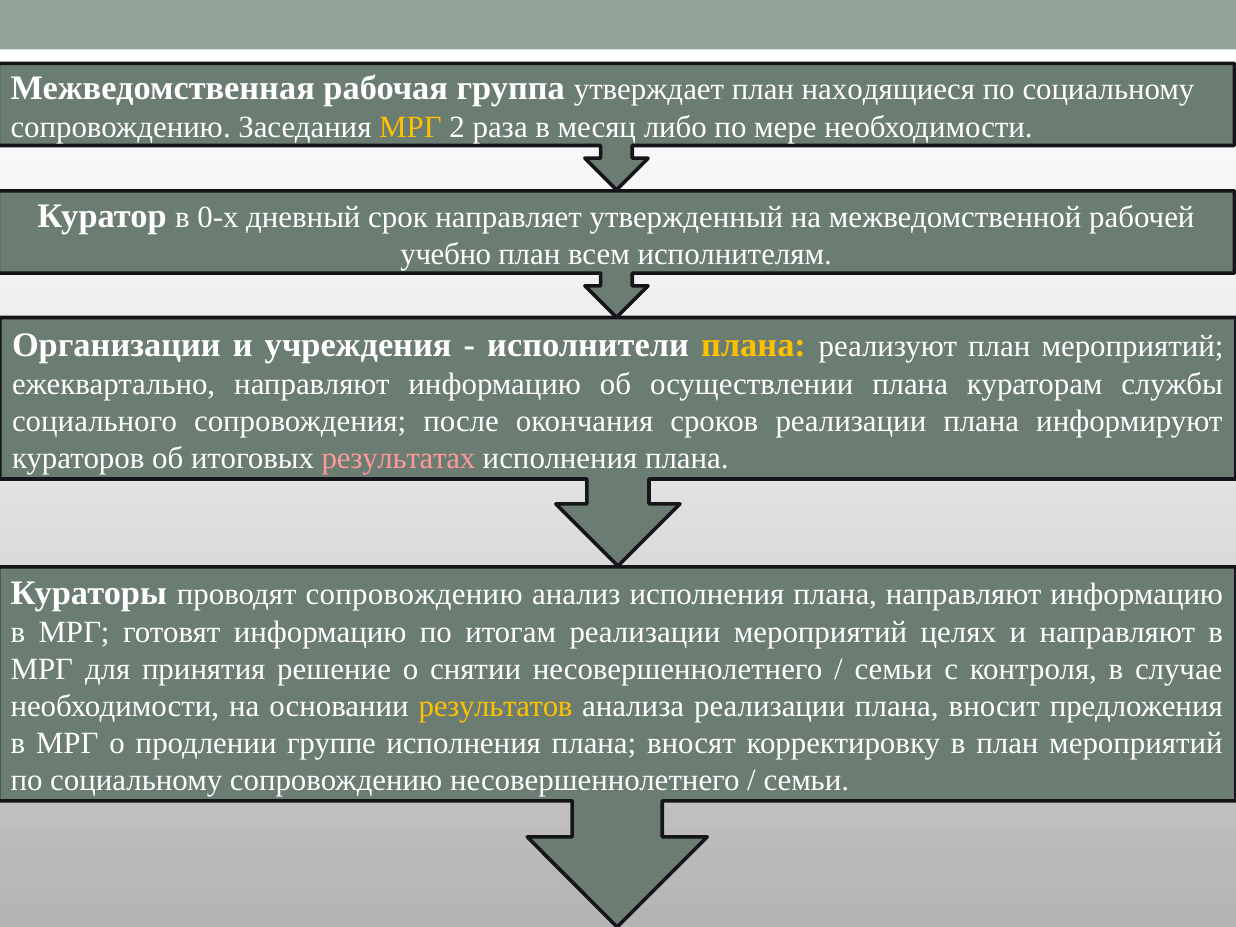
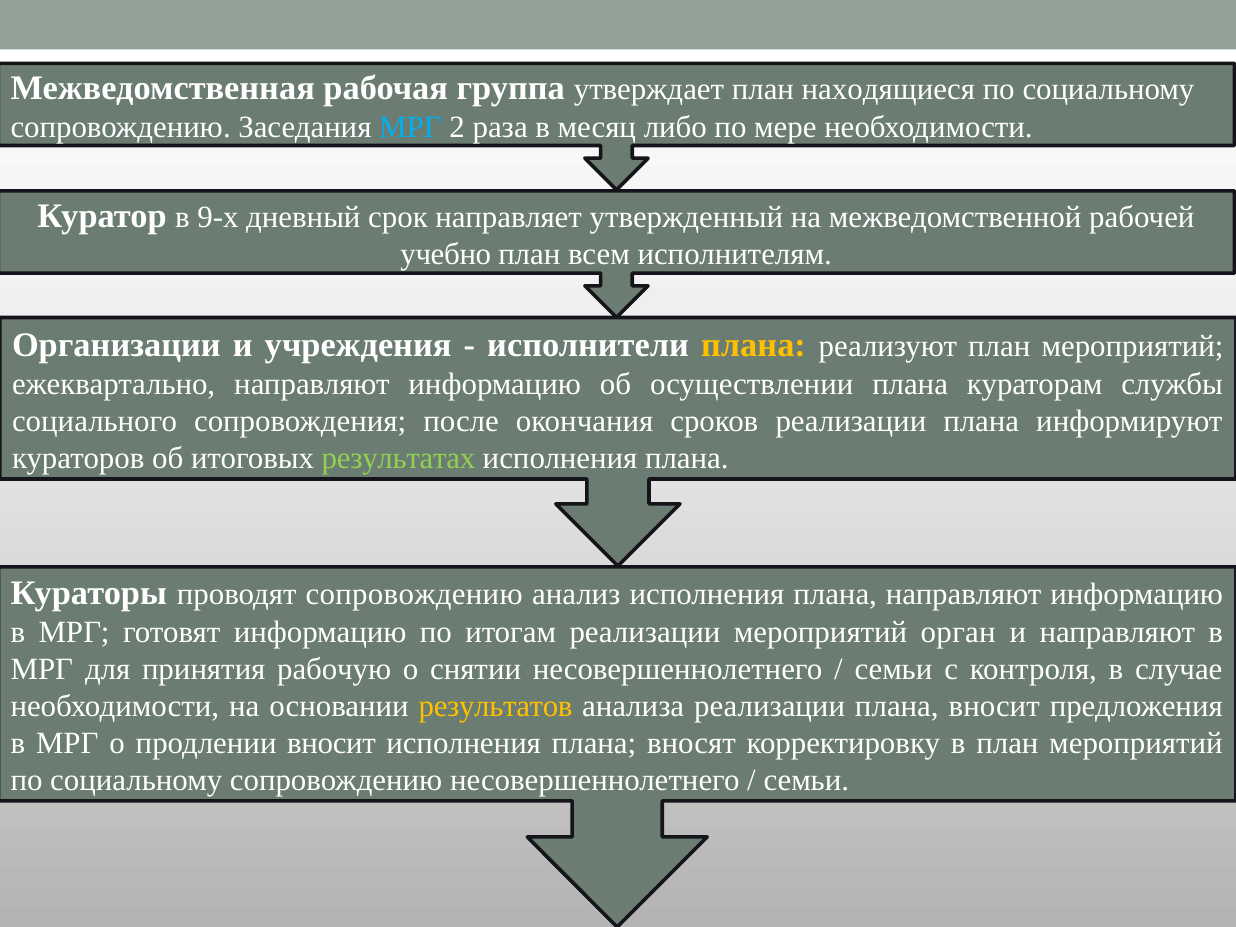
МРГ colour: yellow -> light blue (410, 127)
0-х: 0-х -> 9-х (218, 217)
результатах colour: pink -> light green (398, 458)
целях: целях -> орган (958, 632)
решение: решение -> рабочую (334, 670)
продлении группе: группе -> вносит (331, 744)
